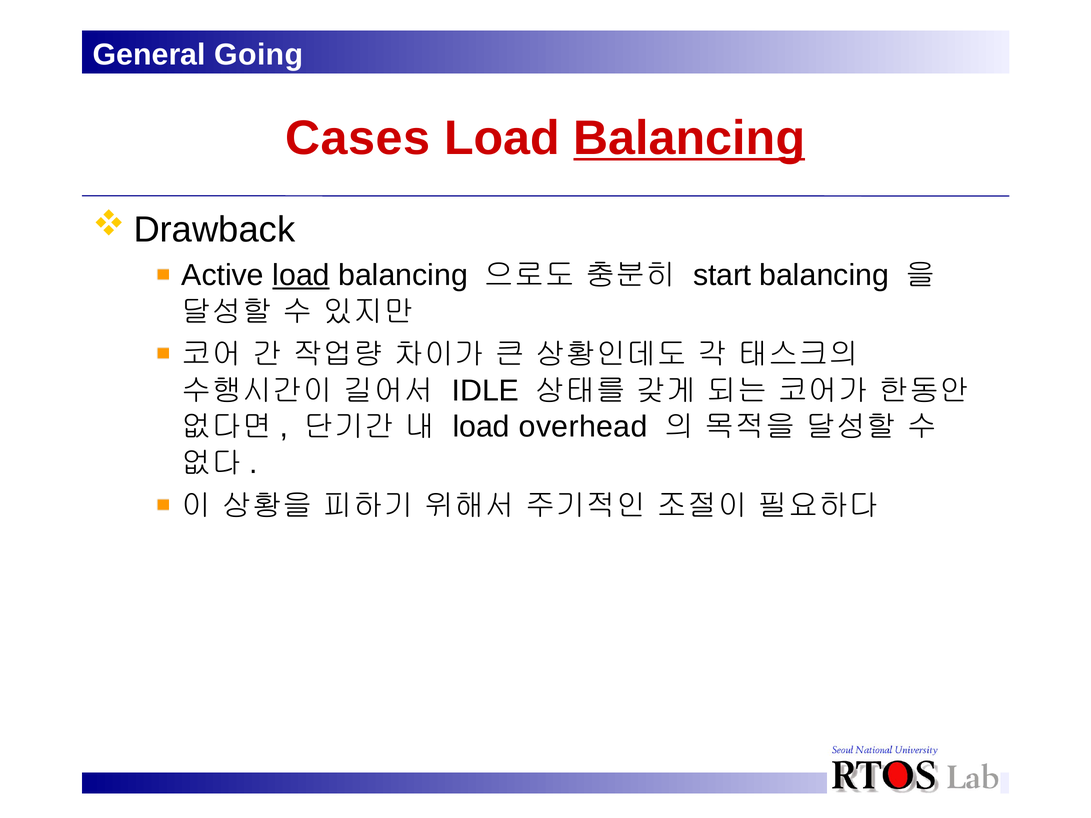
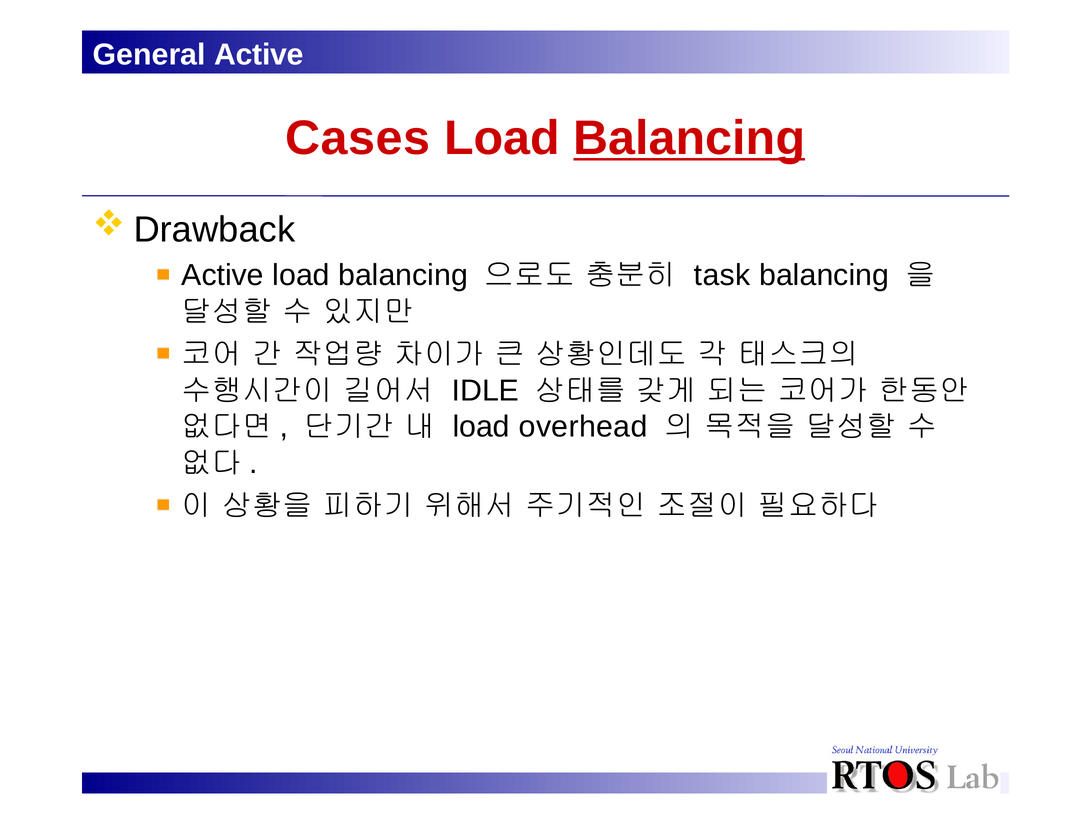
General Going: Going -> Active (259, 55)
load underline: present -> none (301, 275)
start: start -> task (722, 275)
